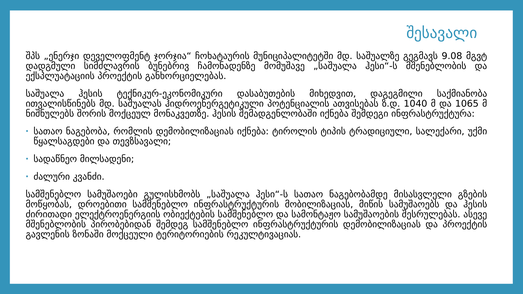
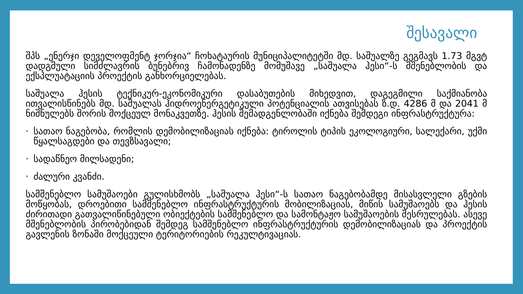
9.08: 9.08 -> 1.73 (452, 56)
1040: 1040 -> 4286 (416, 104)
1065: 1065 -> 2041 (467, 104)
ტრადიციული: ტრადიციული -> ეკოლოგიური (381, 132)
ელექტროენერგიის: ელექტროენერგიის -> გათვალიწინებული (118, 214)
